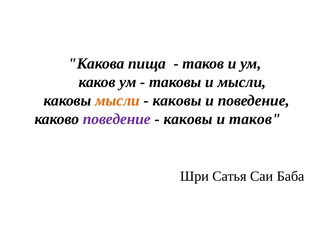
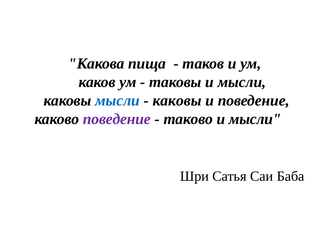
мысли colour: orange -> blue (117, 101)
каковы: каковы -> таково (188, 119)
таков: таков -> мысли (255, 119)
